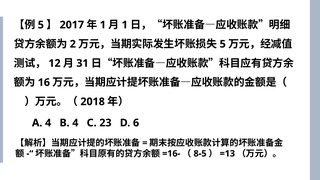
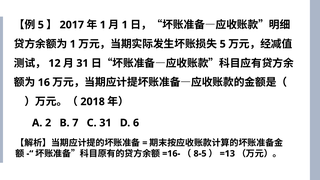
2: 2 -> 1 (73, 44)
A 4: 4 -> 2 (48, 123)
B 4: 4 -> 7 (75, 123)
C 23: 23 -> 31 (105, 123)
